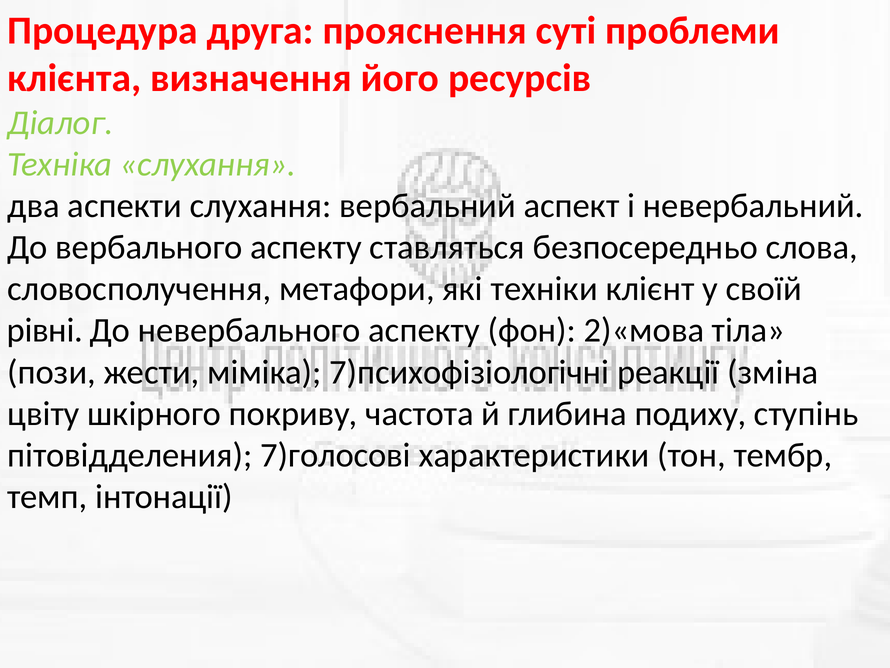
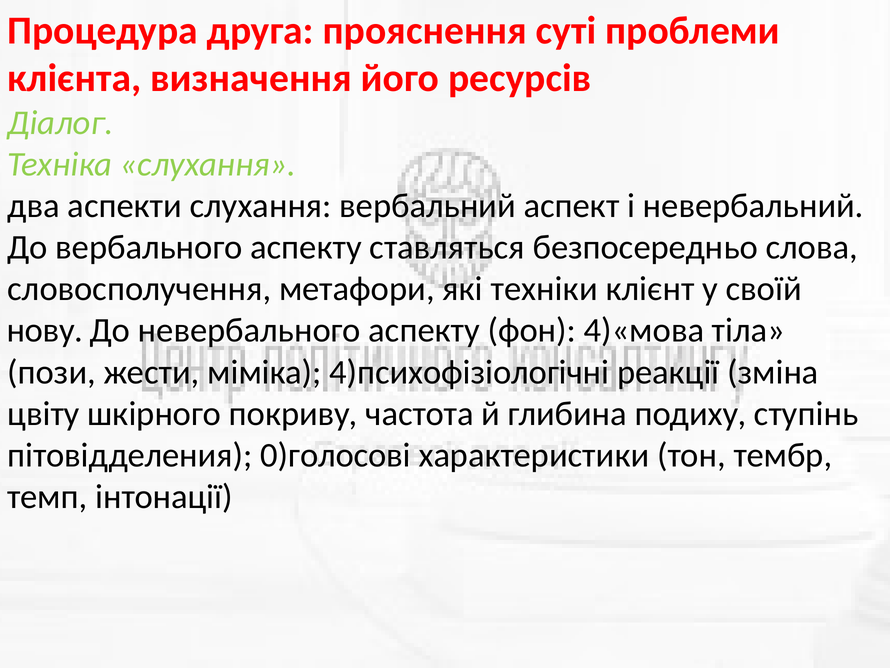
рівні: рівні -> нову (45, 330)
2)«мова: 2)«мова -> 4)«мова (644, 330)
7)психофізіологічні: 7)психофізіологічні -> 4)психофізіологічні (469, 372)
7)голосові: 7)голосові -> 0)голосові (336, 455)
